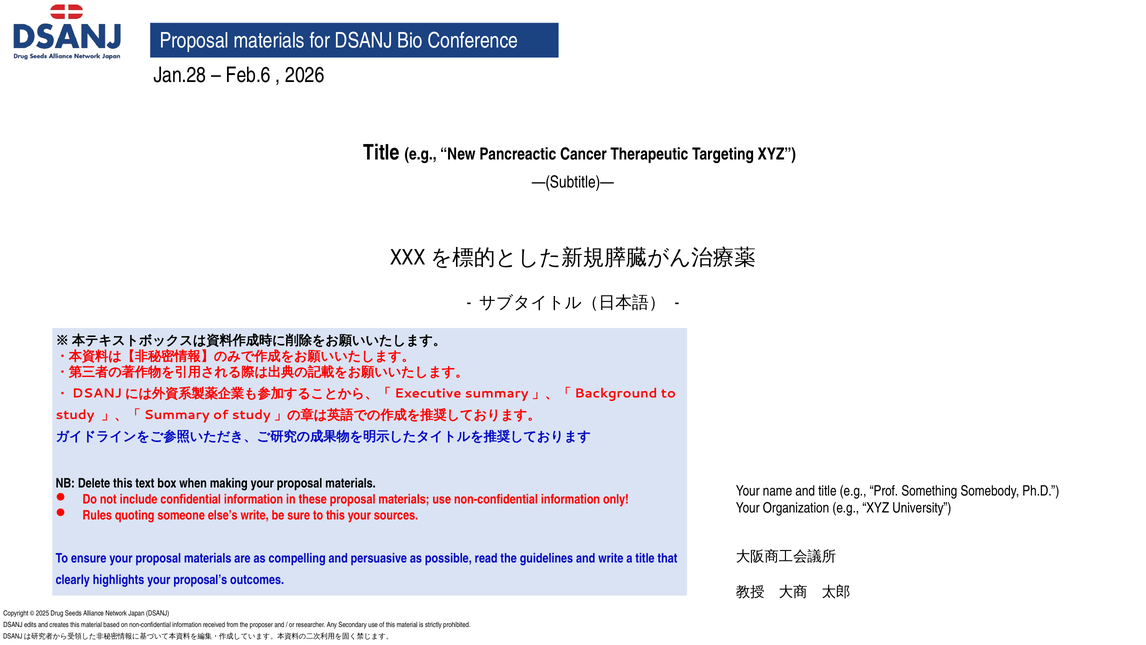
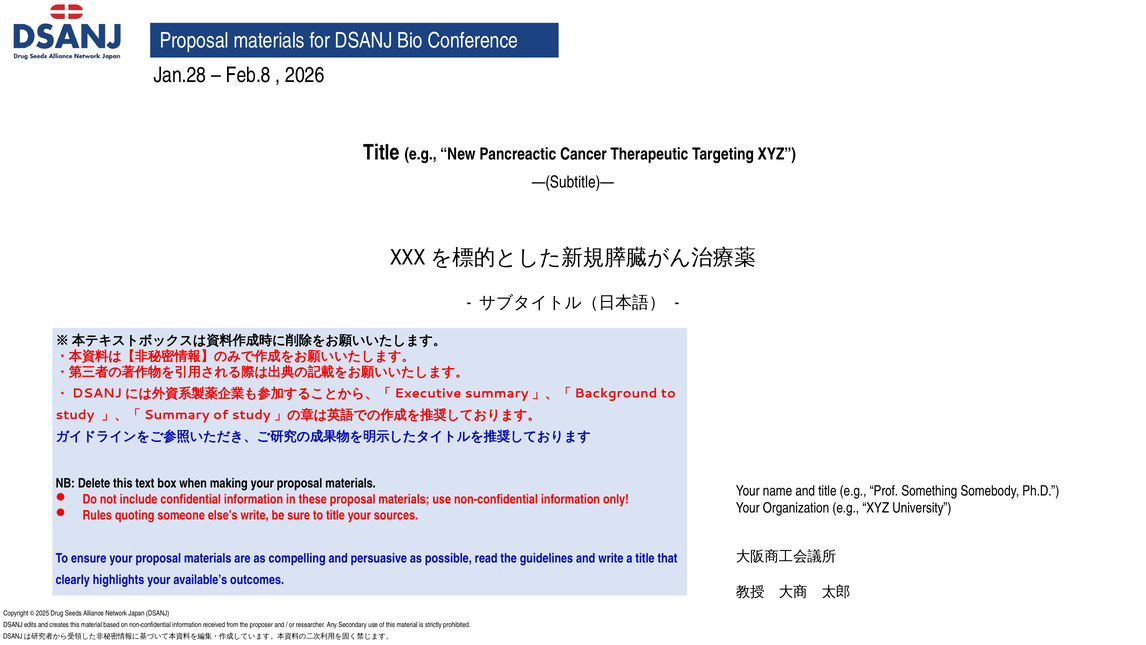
Feb.6: Feb.6 -> Feb.8 (248, 75)
to this: this -> title (336, 515)
proposal’s: proposal’s -> available’s (200, 579)
